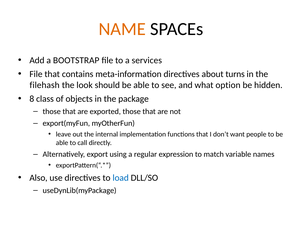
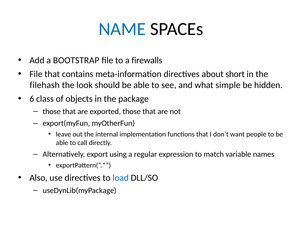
NAME colour: orange -> blue (122, 29)
services: services -> firewalls (147, 61)
turns: turns -> short (235, 74)
option: option -> simple (228, 85)
8: 8 -> 6 (32, 99)
